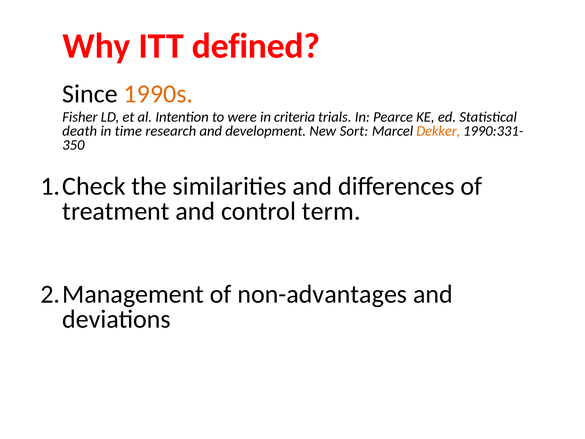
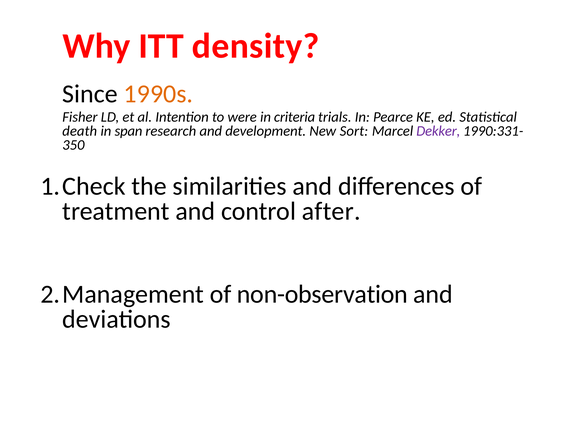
defined: defined -> density (256, 46)
time: time -> span (128, 131)
Dekker colour: orange -> purple (438, 131)
term: term -> after (331, 211)
non-advantages: non-advantages -> non-observation (322, 294)
